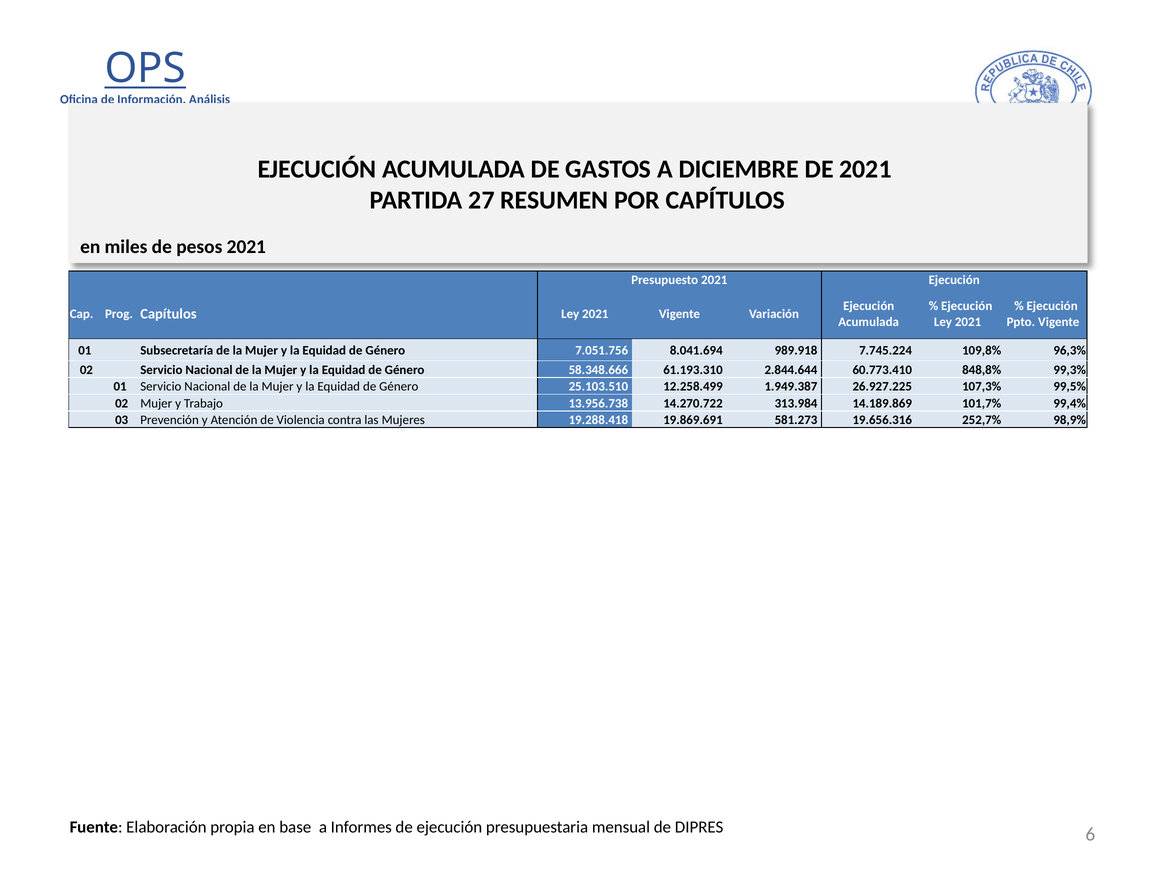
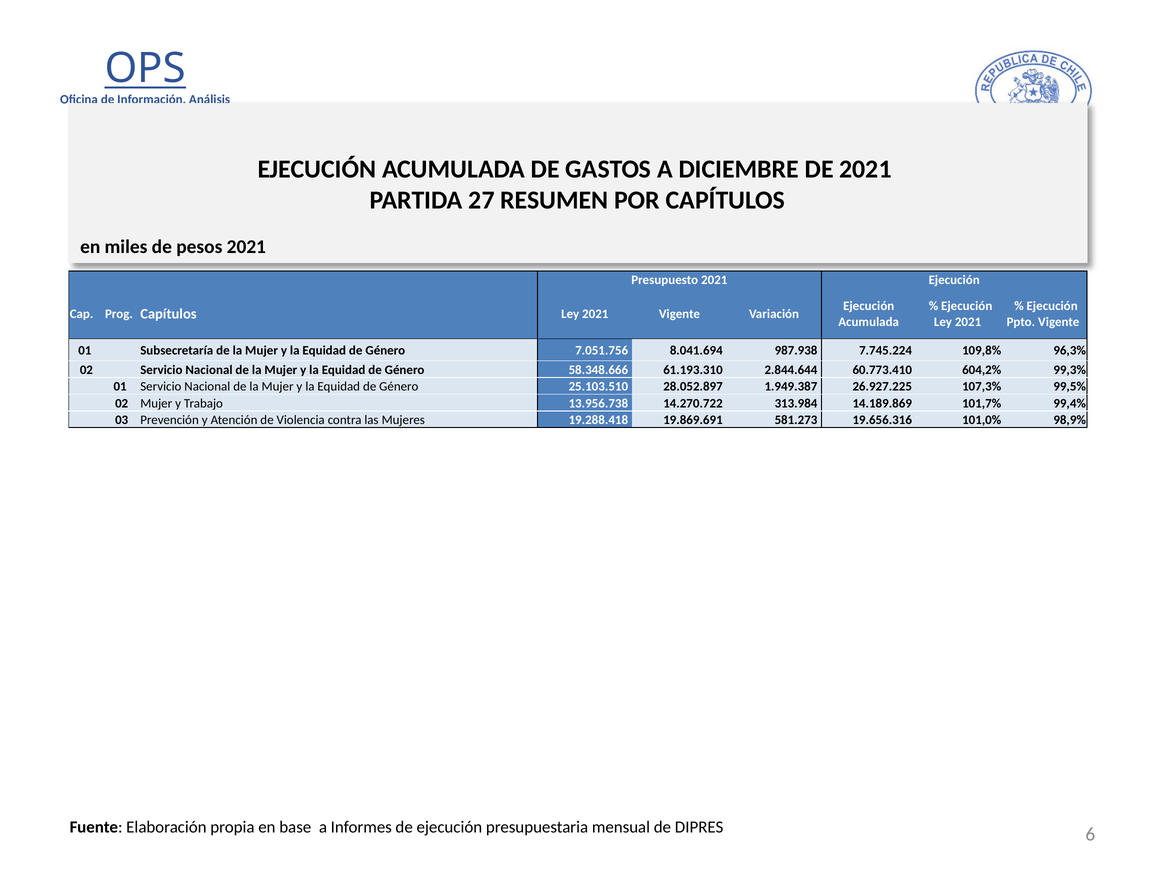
989.918: 989.918 -> 987.938 (796, 350)
848,8%: 848,8% -> 604,2% (982, 370)
12.258.499: 12.258.499 -> 28.052.897 (693, 387)
252,7%: 252,7% -> 101,0% (982, 420)
